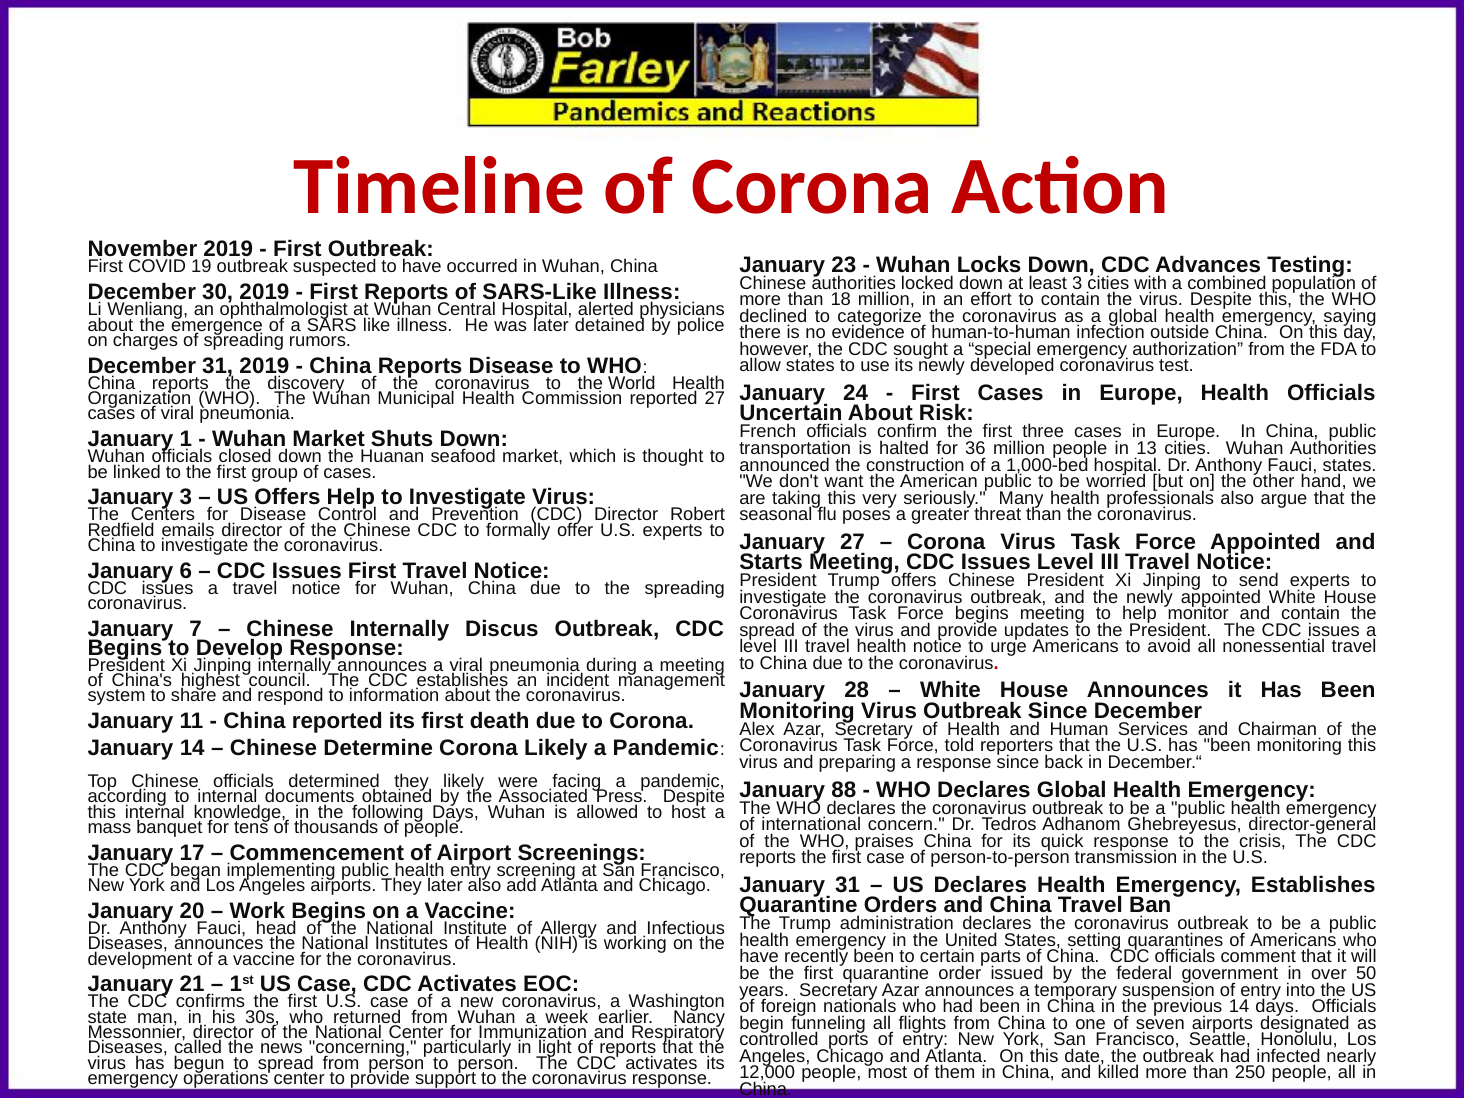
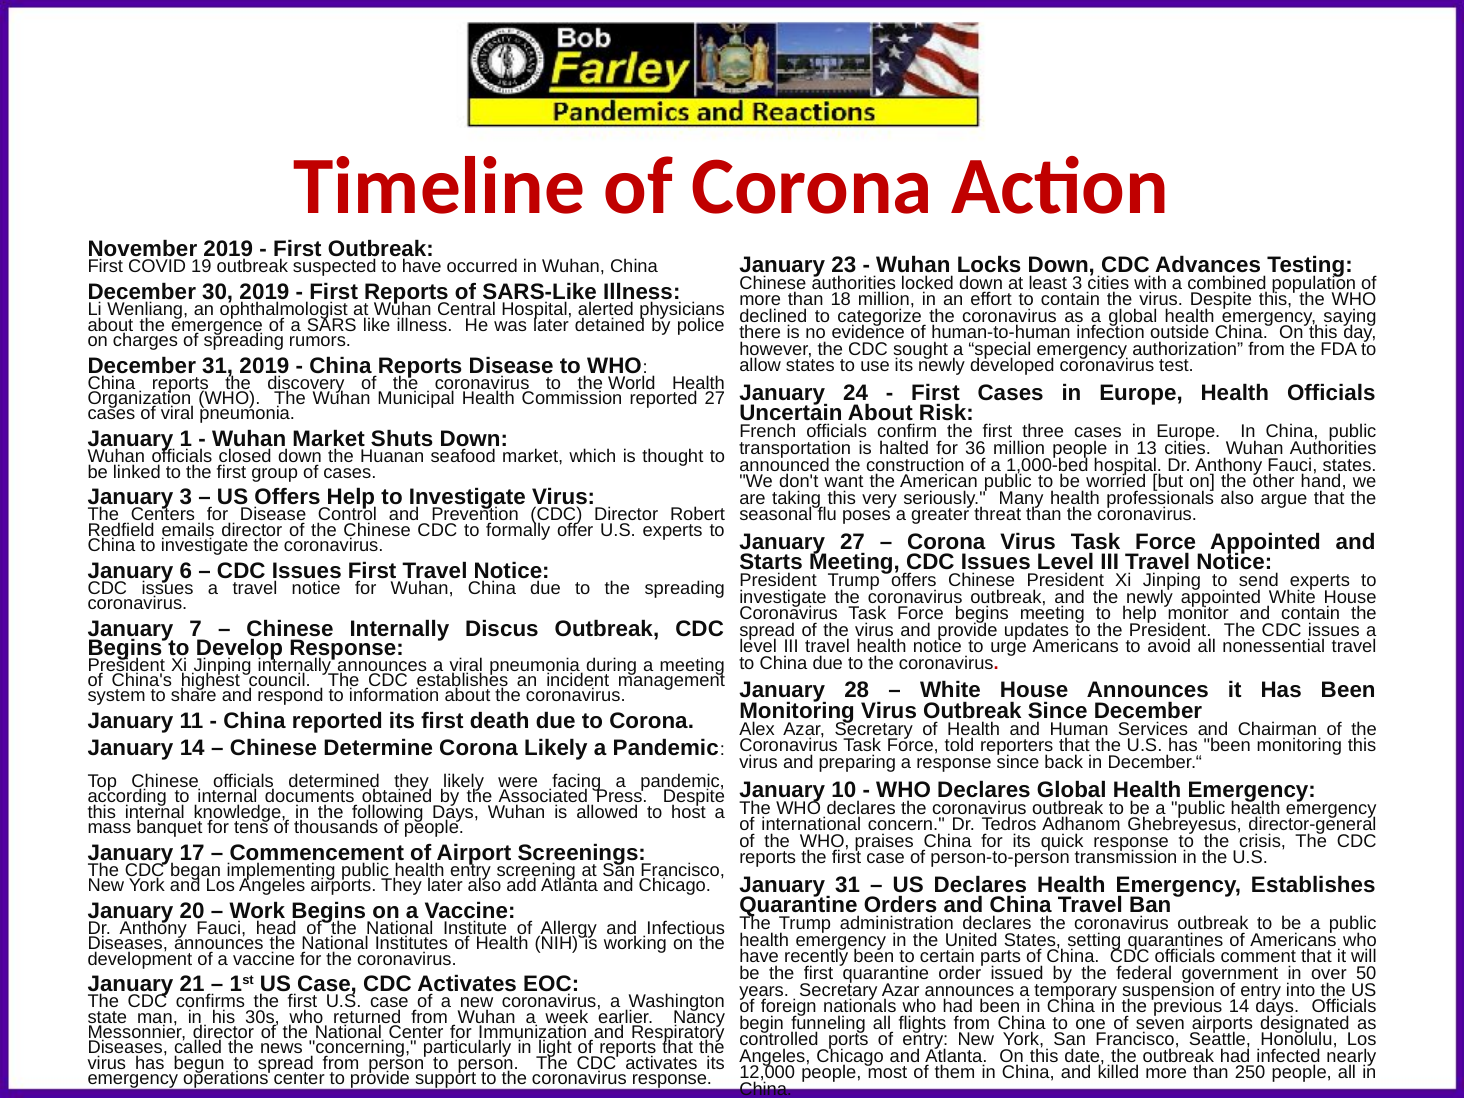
88: 88 -> 10 (844, 790)
